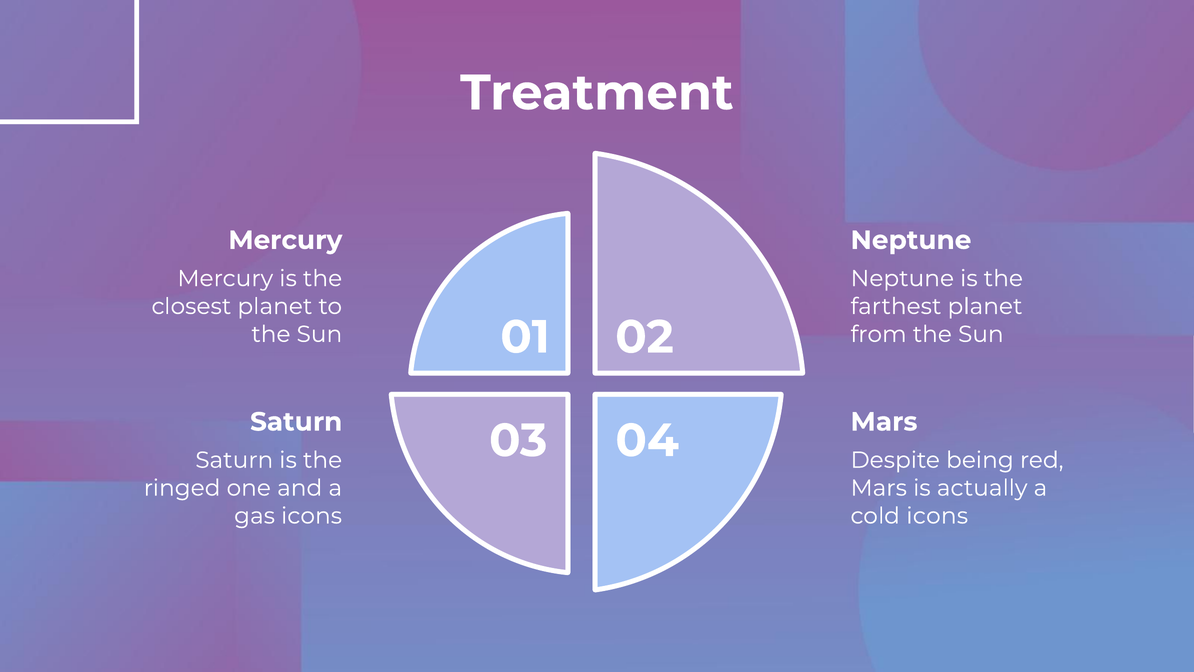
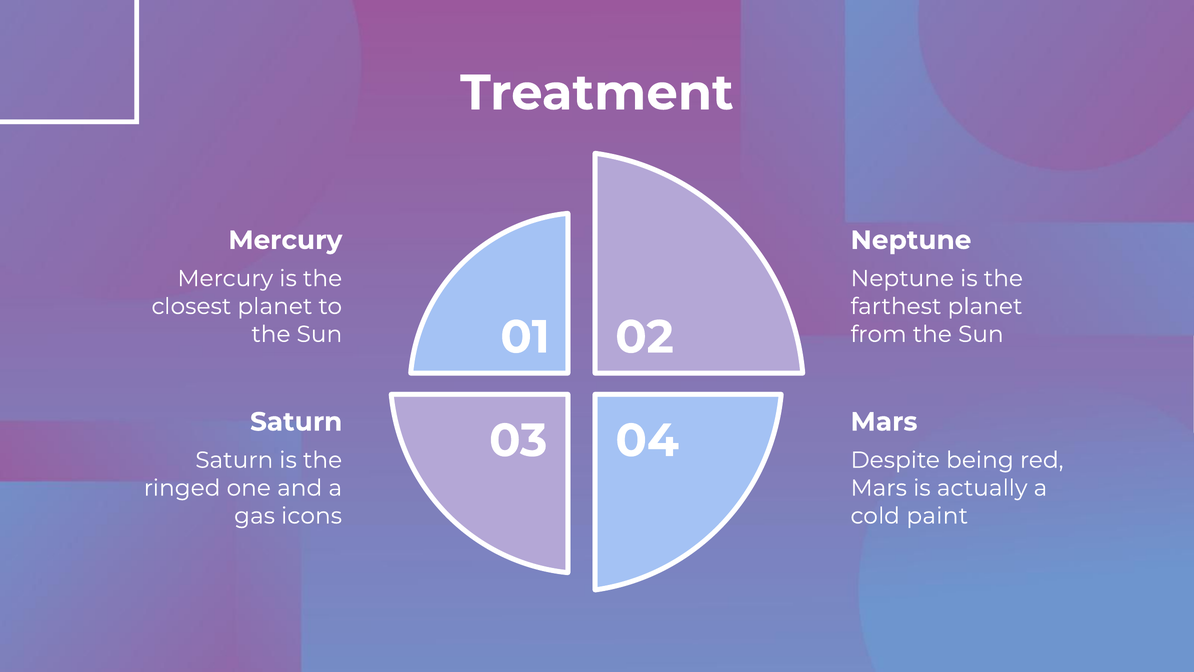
cold icons: icons -> paint (937, 516)
